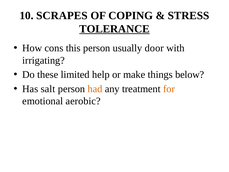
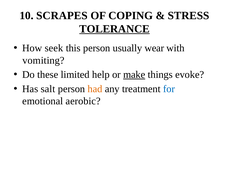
cons: cons -> seek (54, 48)
door: door -> wear (154, 48)
irrigating: irrigating -> vomiting (43, 60)
make underline: none -> present (134, 75)
below: below -> evoke (190, 75)
for colour: orange -> blue (169, 89)
